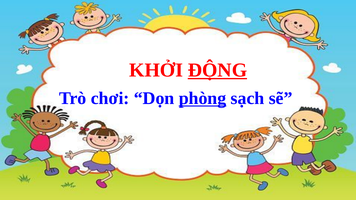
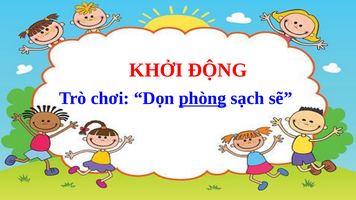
ĐỘNG underline: present -> none (218, 70)
